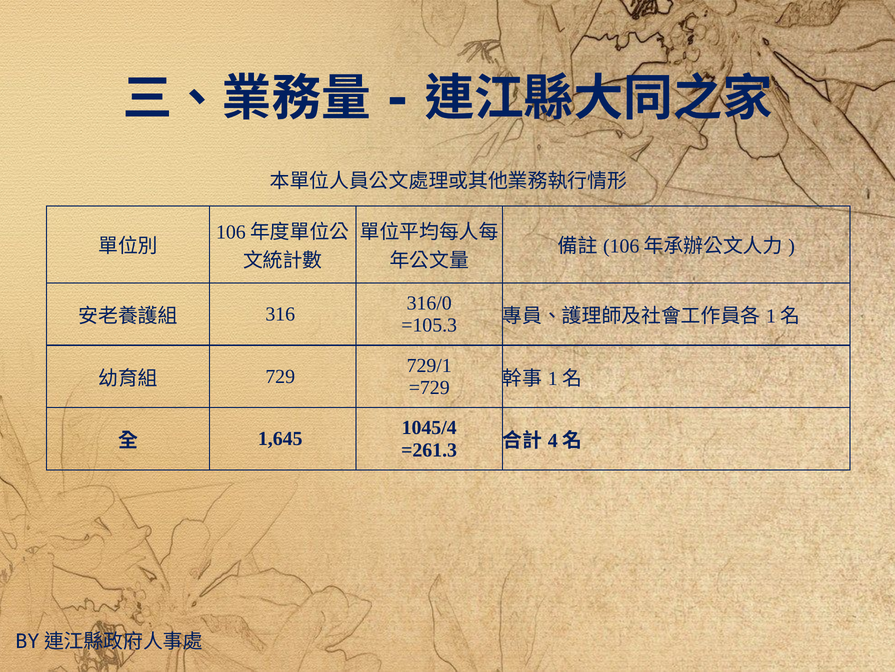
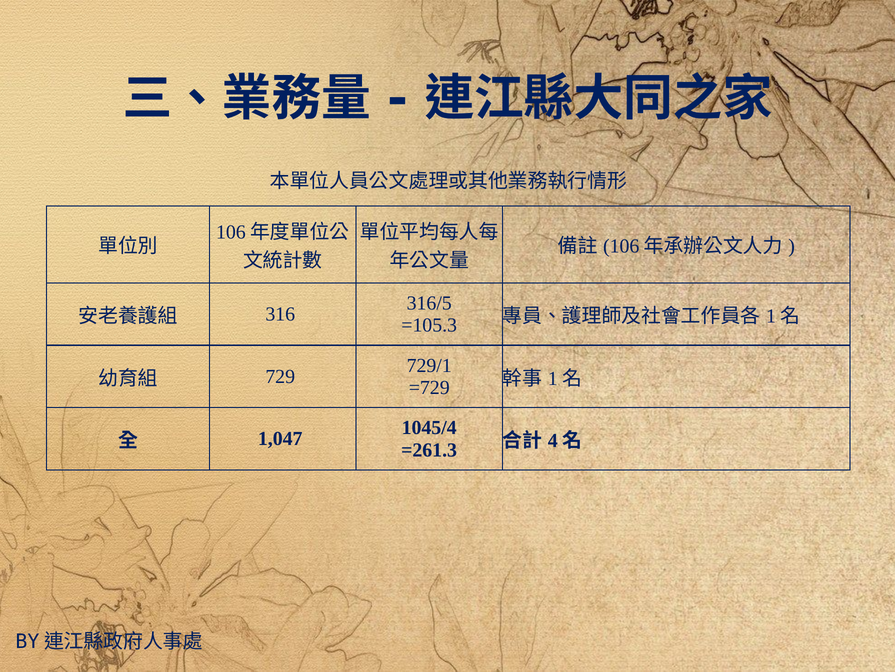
316/0: 316/0 -> 316/5 (429, 303)
1,645: 1,645 -> 1,047 (280, 438)
